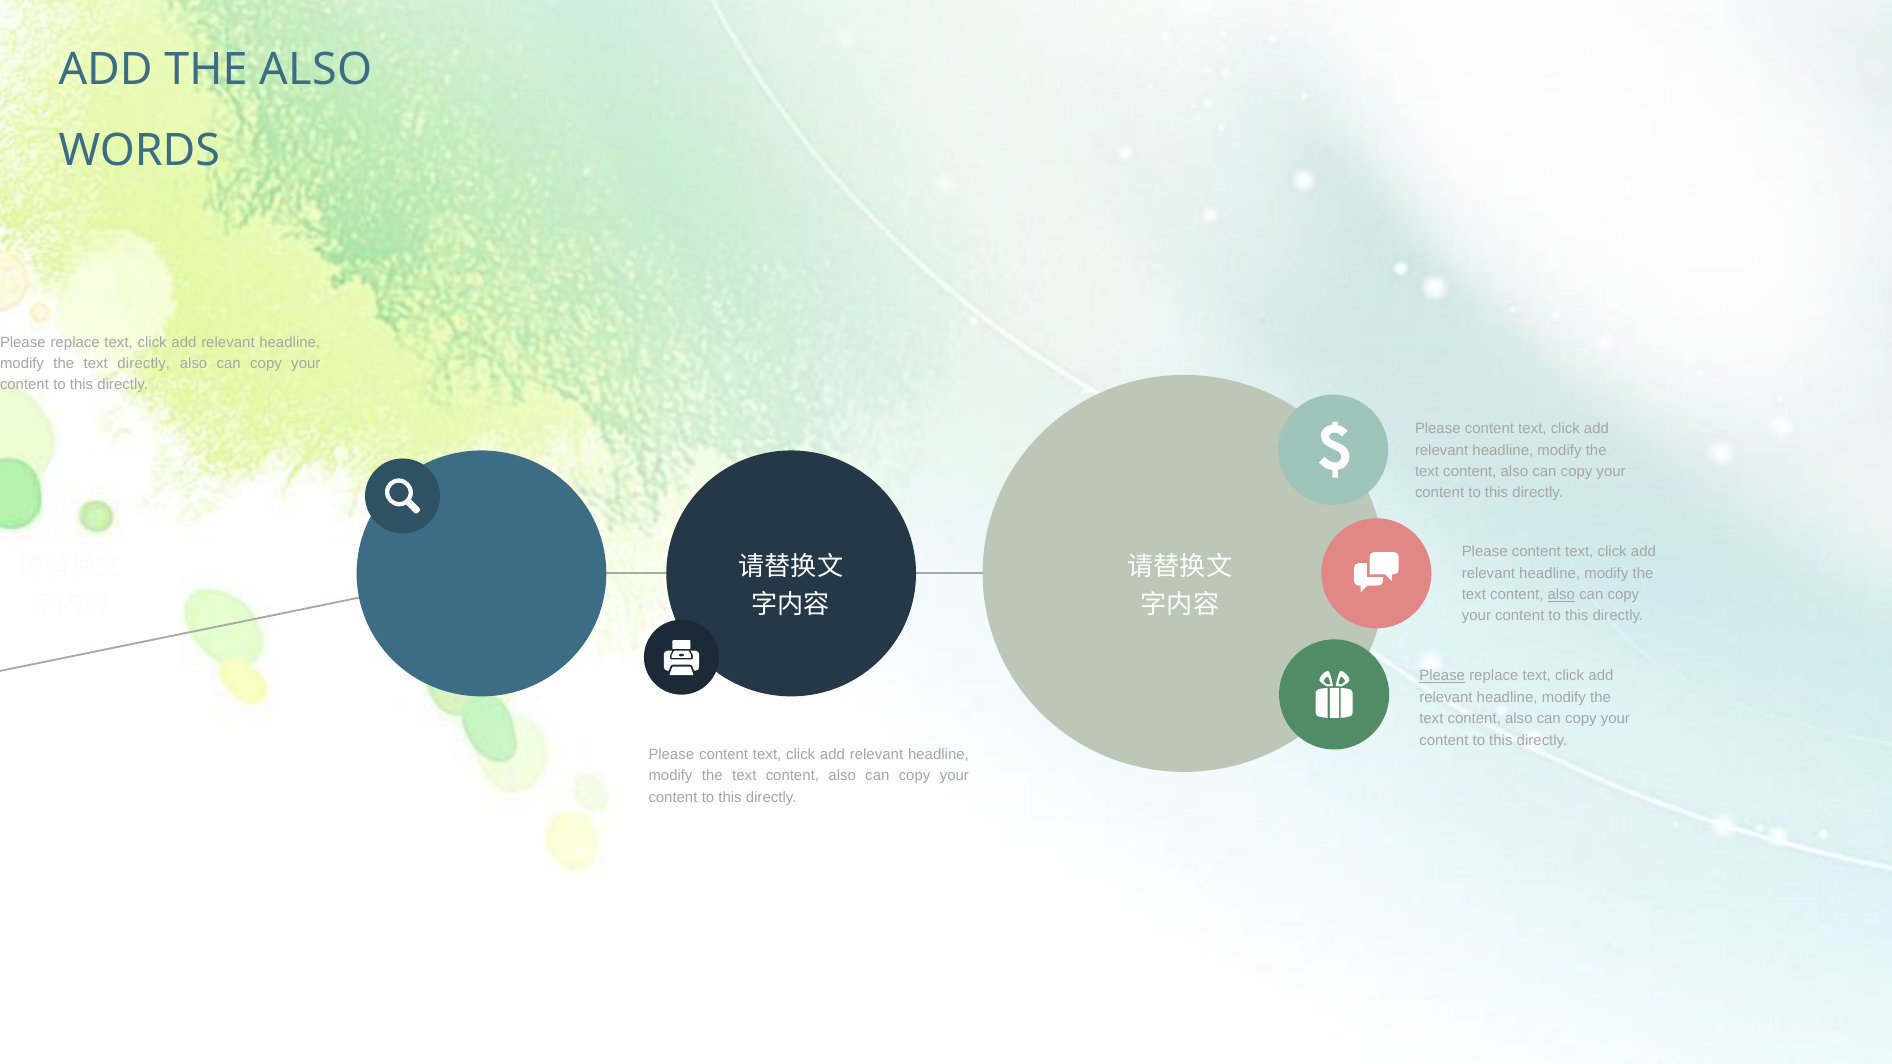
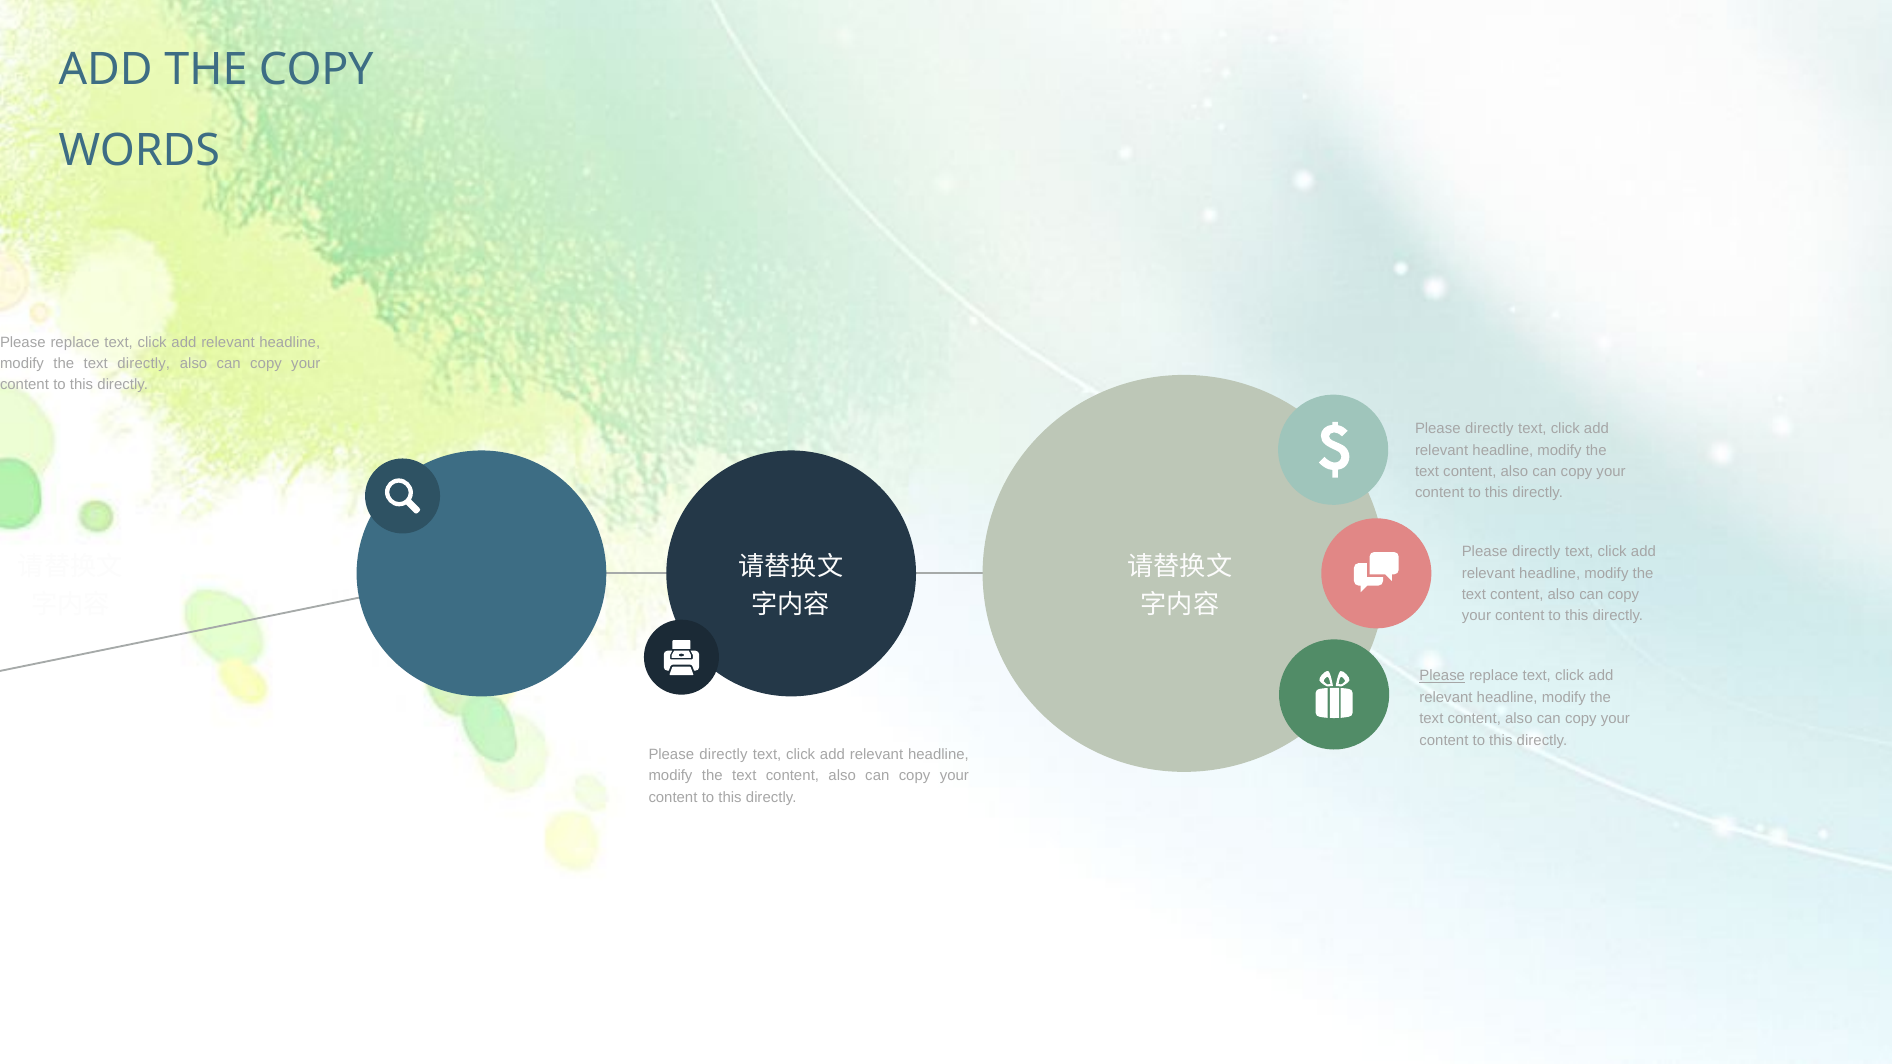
THE ALSO: ALSO -> COPY (316, 70)
content: content -> directly (1489, 429)
content: content -> directly (1536, 552)
also underline: present -> none (1561, 595)
content: content -> directly (724, 754)
